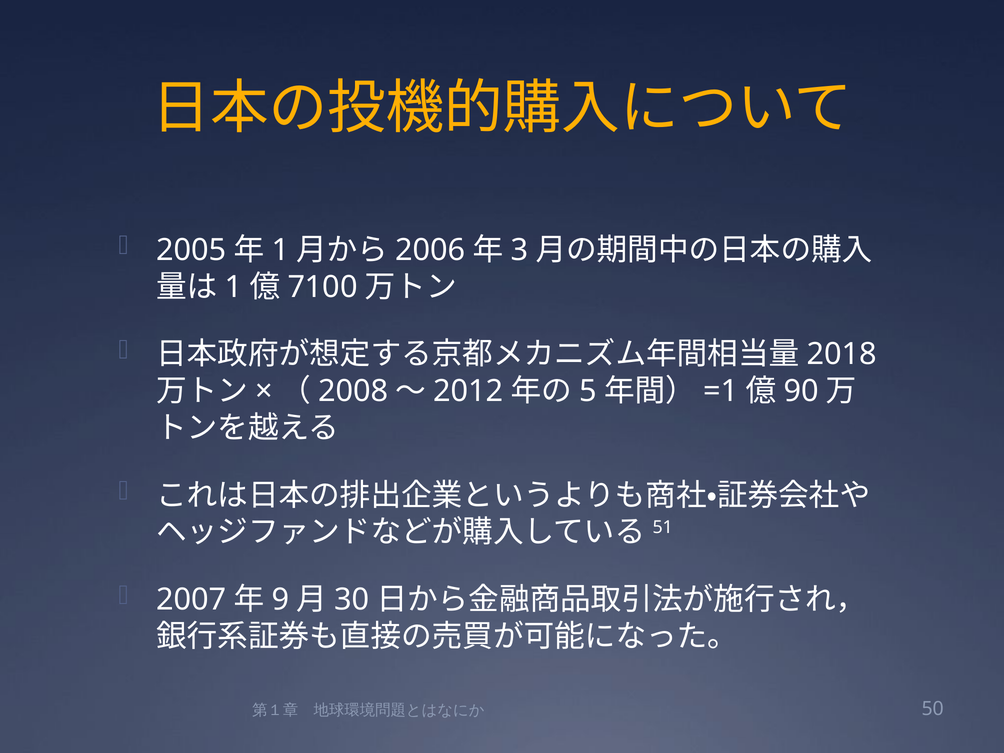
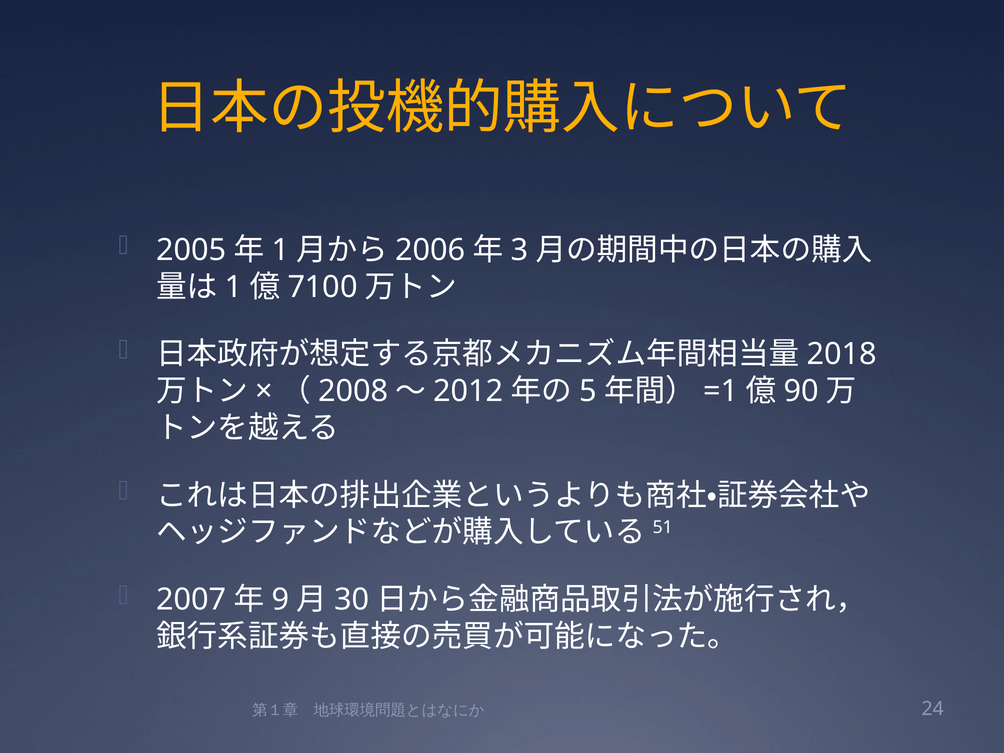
50: 50 -> 24 (933, 709)
